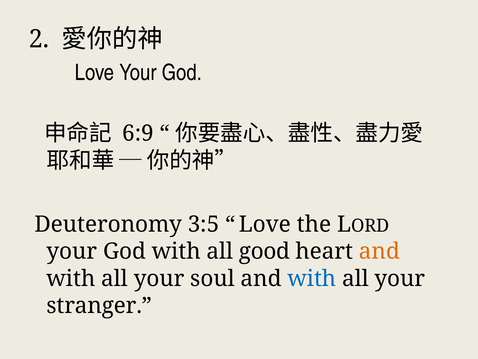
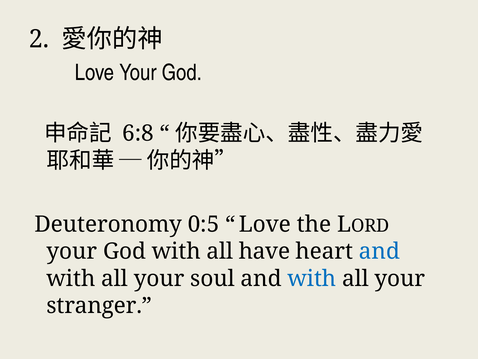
6:9: 6:9 -> 6:8 (138, 133)
3:5: 3:5 -> 0:5 (204, 224)
good: good -> have (264, 251)
and colour: orange -> blue (379, 251)
